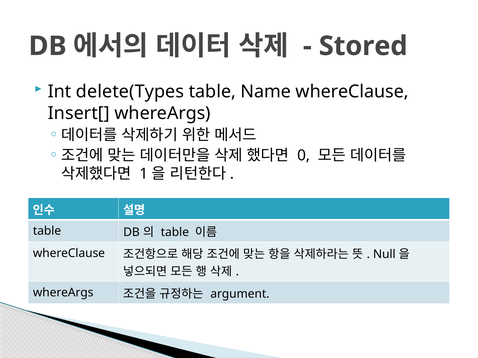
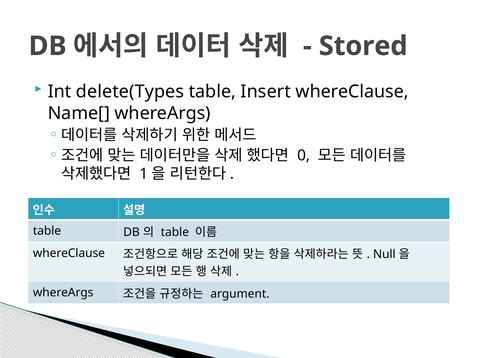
Name: Name -> Insert (266, 92)
Insert[: Insert[ -> Name[ (79, 113)
